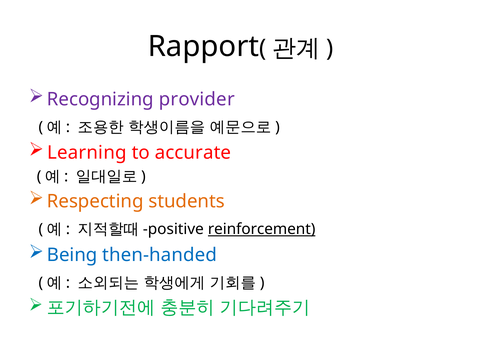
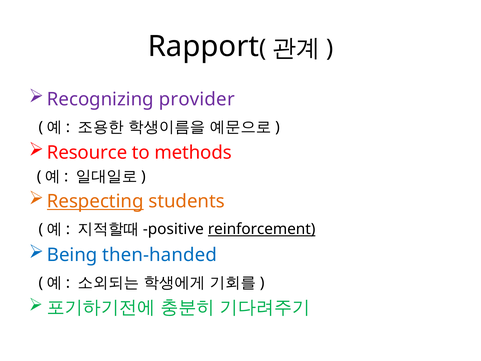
Learning: Learning -> Resource (87, 153)
accurate: accurate -> methods (193, 153)
Respecting underline: none -> present (95, 201)
